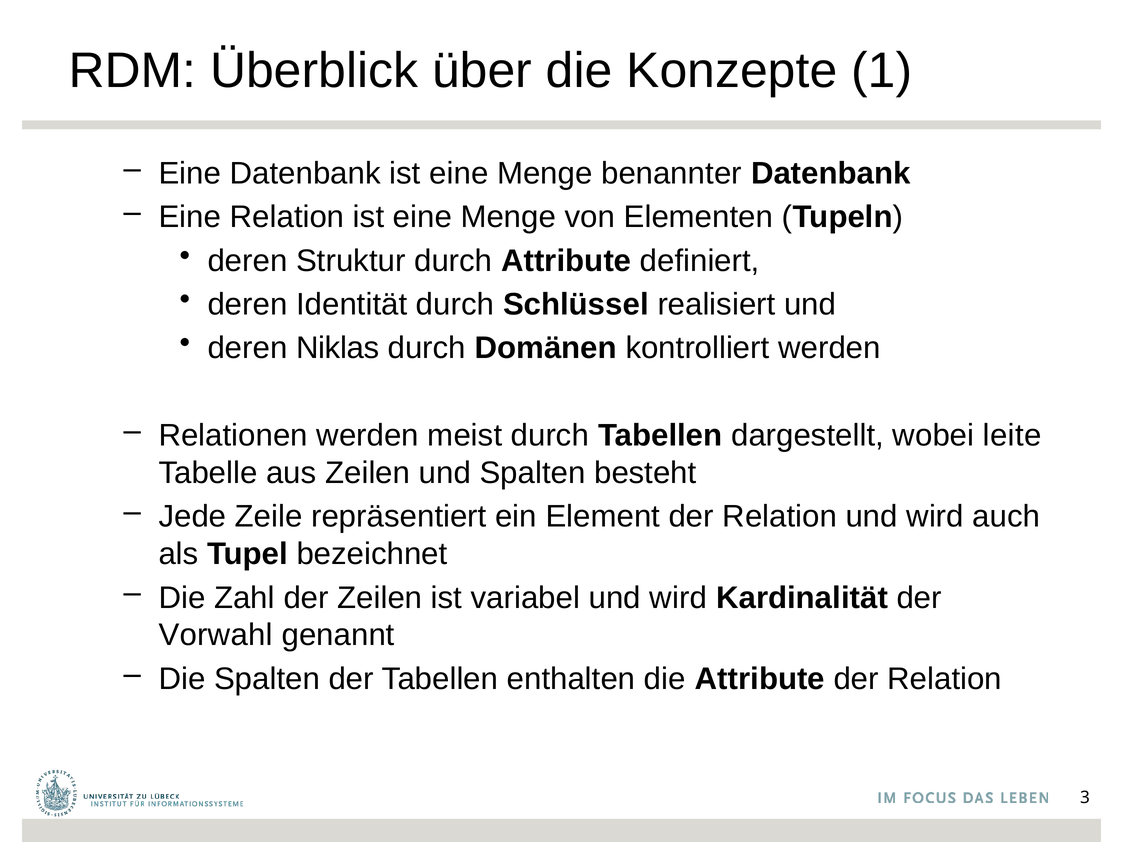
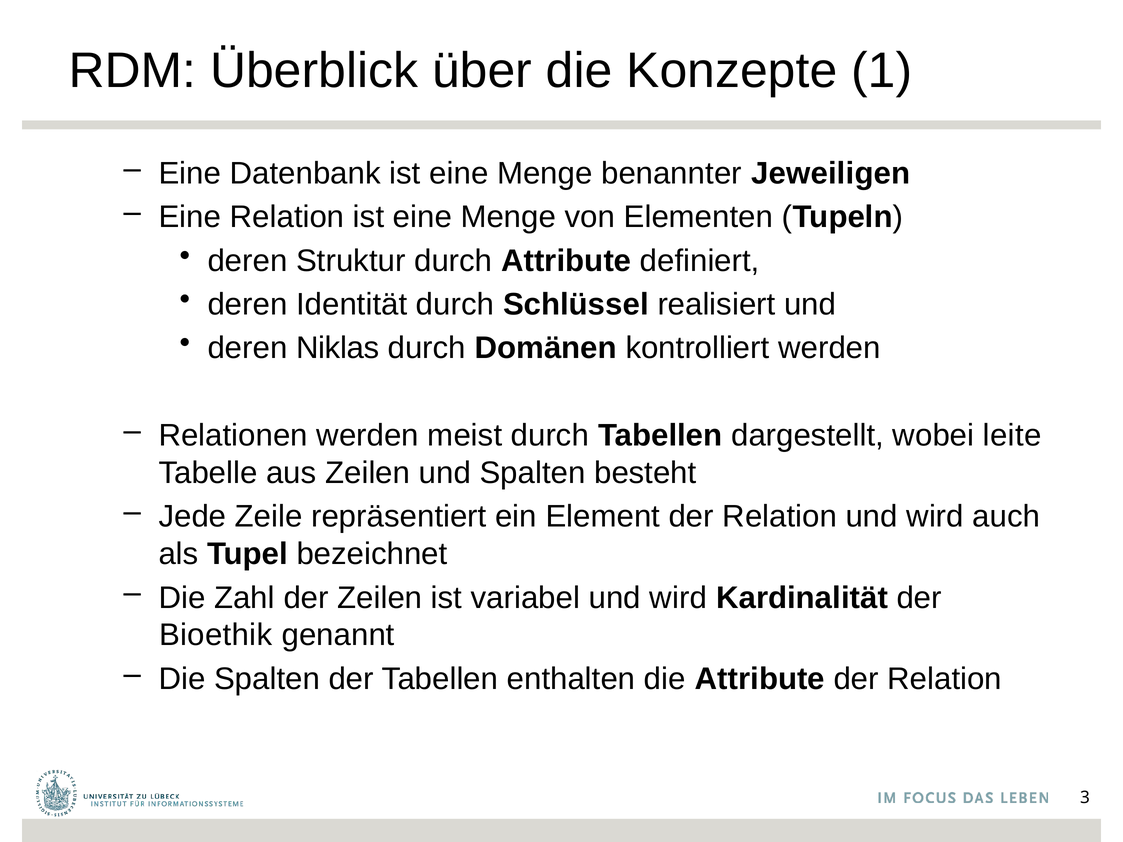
benannter Datenbank: Datenbank -> Jeweiligen (831, 174)
Vorwahl: Vorwahl -> Bioethik (216, 635)
